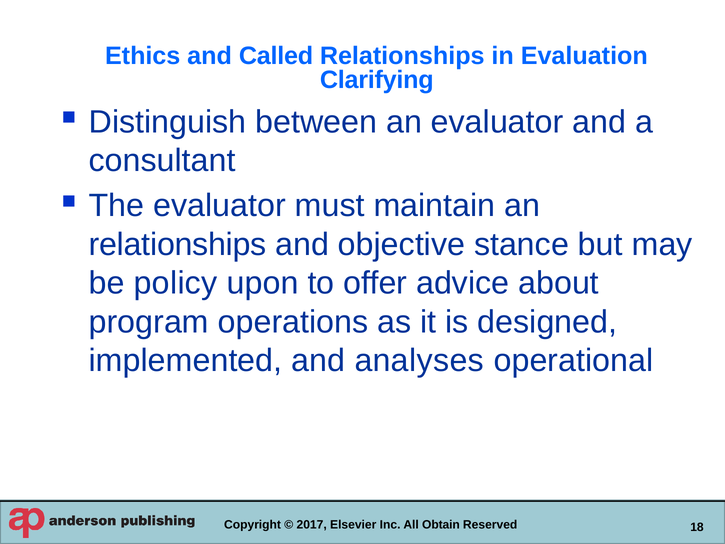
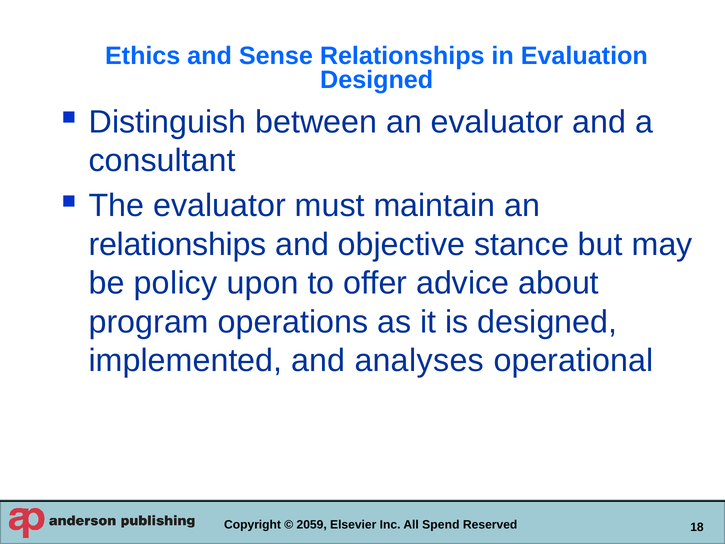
Called: Called -> Sense (276, 56)
Clarifying: Clarifying -> Designed (377, 80)
2017: 2017 -> 2059 (312, 524)
Obtain: Obtain -> Spend (441, 524)
